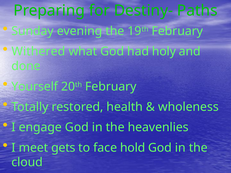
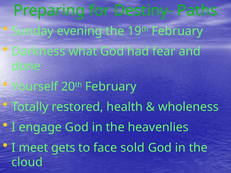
Withered: Withered -> Darkness (38, 52)
holy: holy -> fear (164, 52)
hold: hold -> sold (132, 148)
